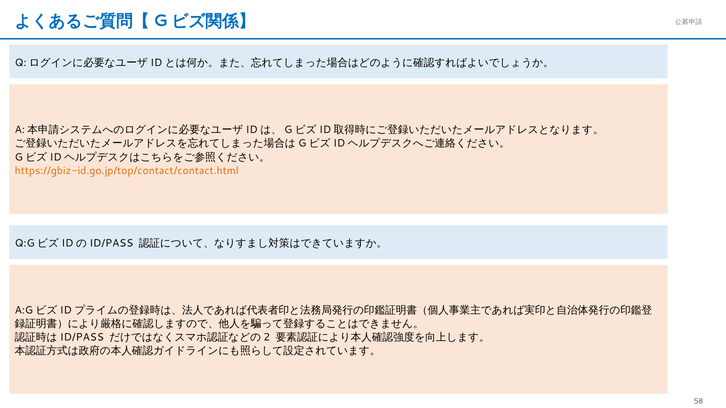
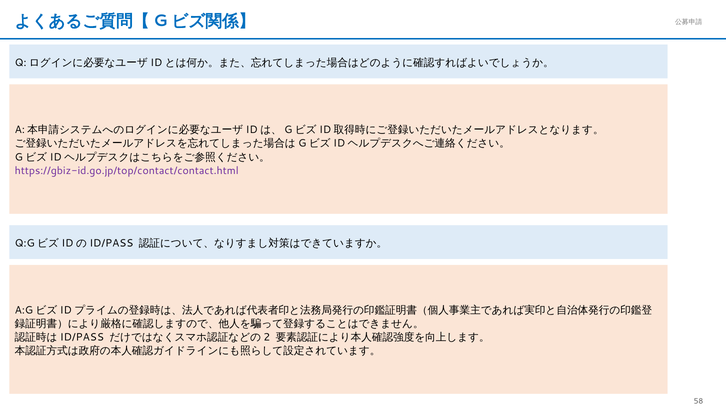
https://gbiz-id.go.jp/top/contact/contact.html colour: orange -> purple (127, 171)
